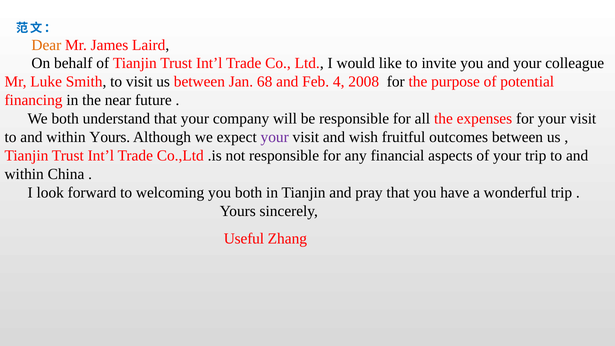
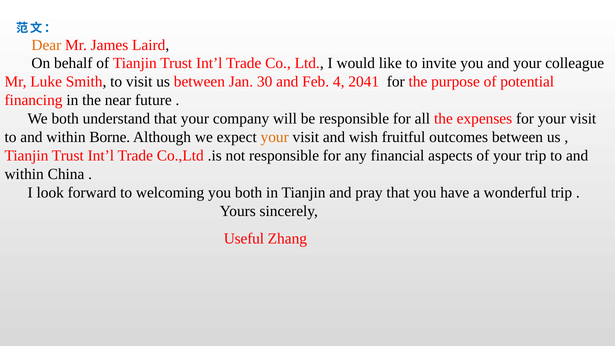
68: 68 -> 30 (265, 82)
2008: 2008 -> 2041 (364, 82)
within Yours: Yours -> Borne (110, 137)
your colour: purple -> orange (275, 137)
